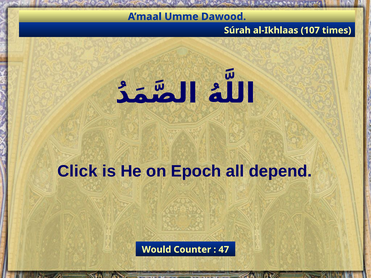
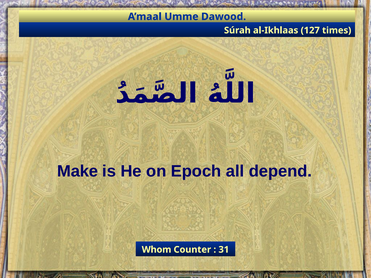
107: 107 -> 127 (310, 30)
Click: Click -> Make (78, 171)
Would: Would -> Whom (157, 250)
47: 47 -> 31 (224, 250)
